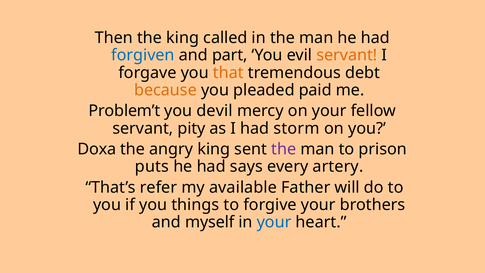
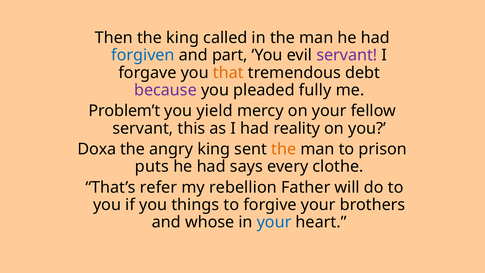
servant colour: orange -> purple (347, 55)
because colour: orange -> purple (165, 90)
paid: paid -> fully (315, 90)
devil: devil -> yield (215, 111)
pity: pity -> this (191, 128)
storm: storm -> reality (297, 128)
the colour: purple -> orange (284, 149)
artery: artery -> clothe (338, 167)
available: available -> rebellion (243, 187)
myself: myself -> whose (210, 222)
